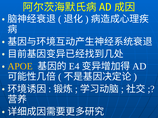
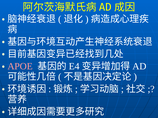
APOE colour: yellow -> pink (20, 67)
